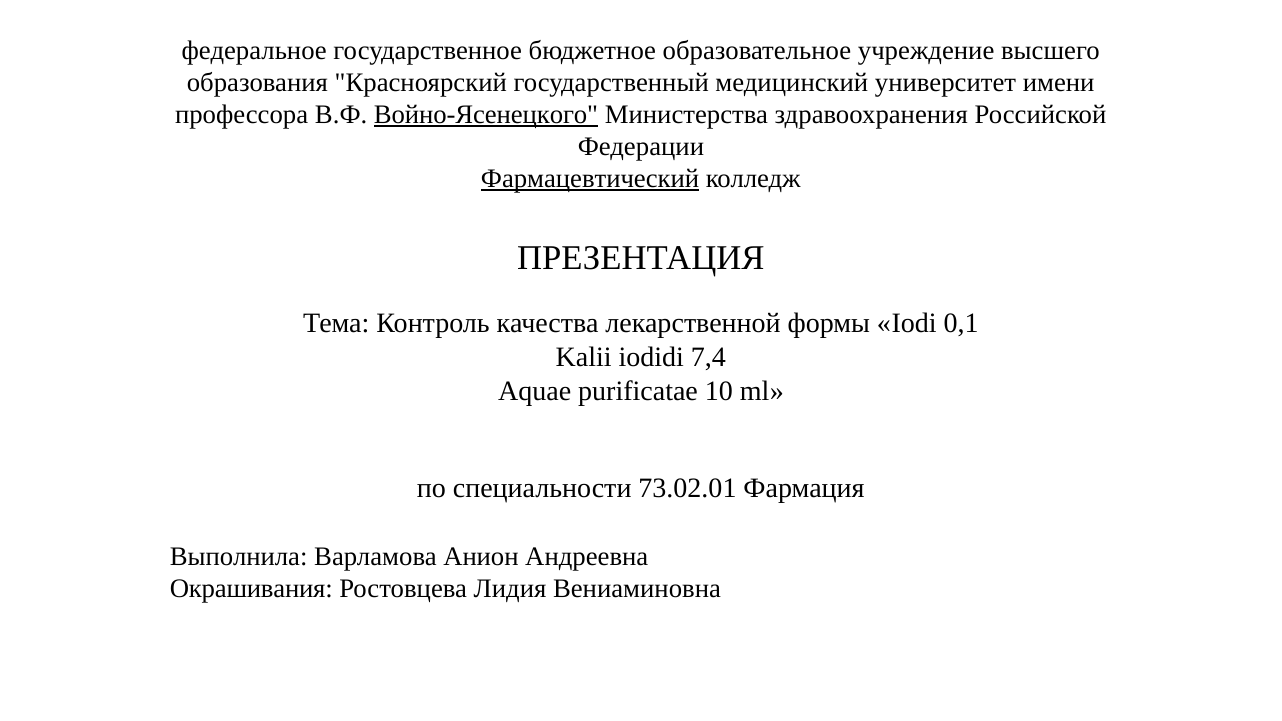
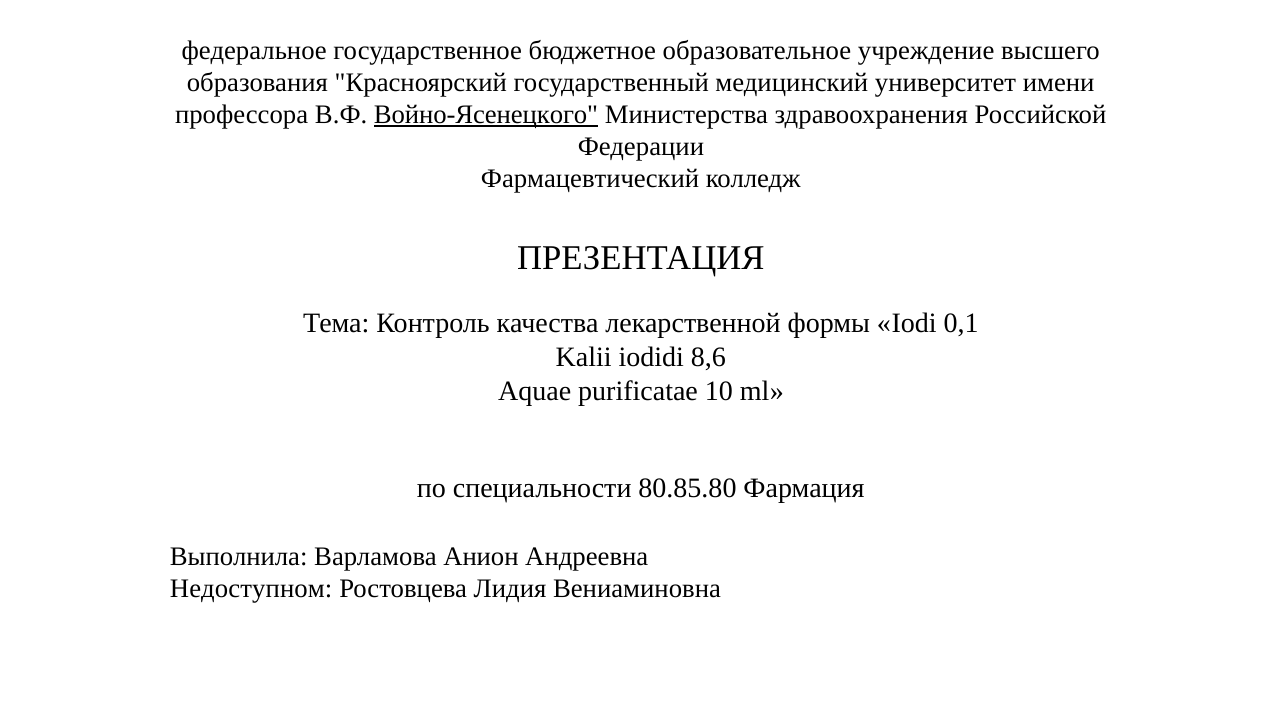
Фармацевтический underline: present -> none (590, 179)
7,4: 7,4 -> 8,6 (708, 357)
73.02.01: 73.02.01 -> 80.85.80 (687, 489)
Окрашивания: Окрашивания -> Недоступном (251, 589)
